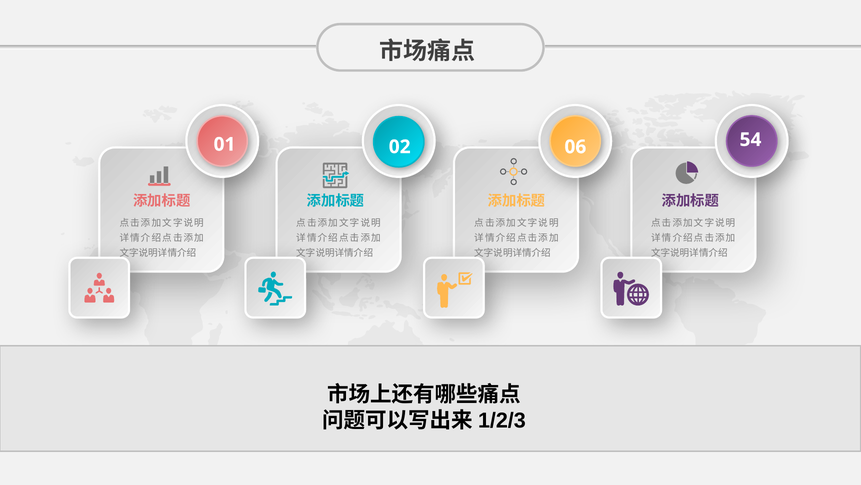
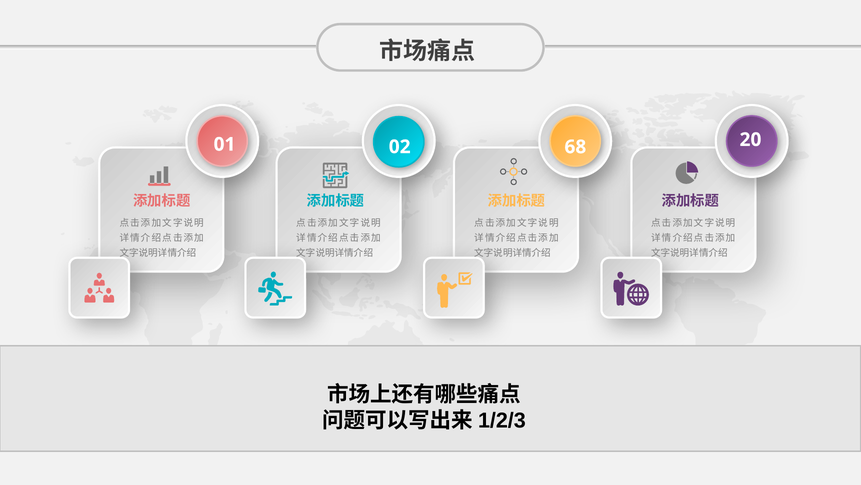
06: 06 -> 68 (575, 147)
54: 54 -> 20 (750, 139)
